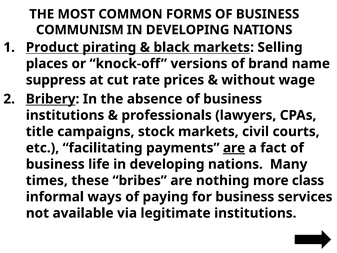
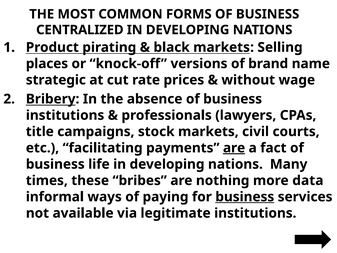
COMMUNISM: COMMUNISM -> CENTRALIZED (80, 30)
suppress: suppress -> strategic (56, 80)
class: class -> data (308, 180)
business underline: none -> present (245, 197)
